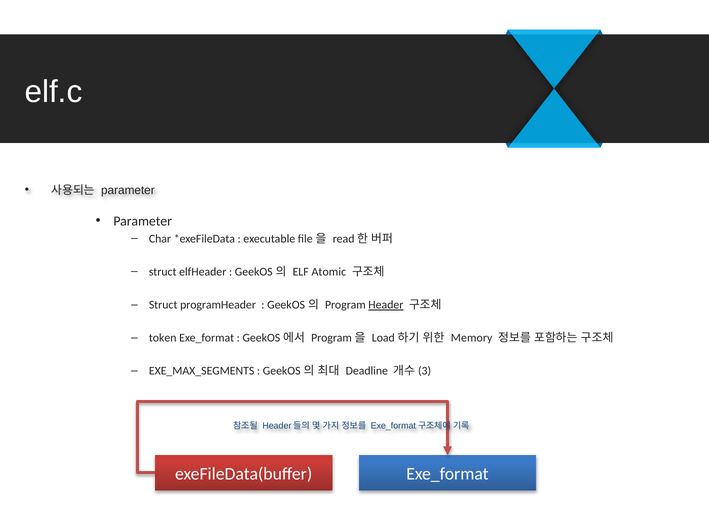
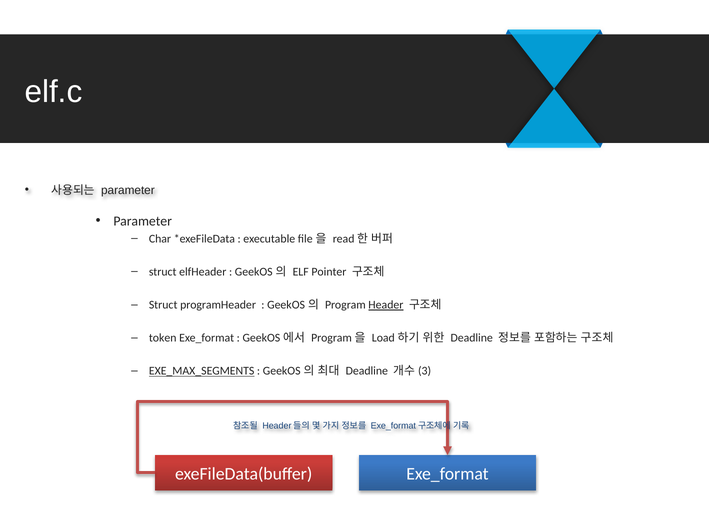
Atomic: Atomic -> Pointer (329, 272)
Memory: Memory -> Deadline (472, 338)
EXE_MAX_SEGMENTS underline: none -> present (202, 371)
